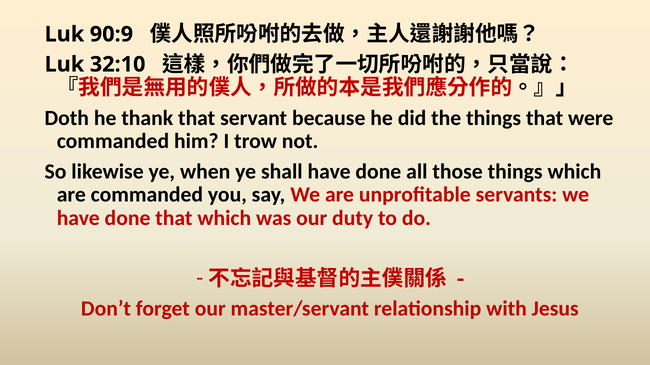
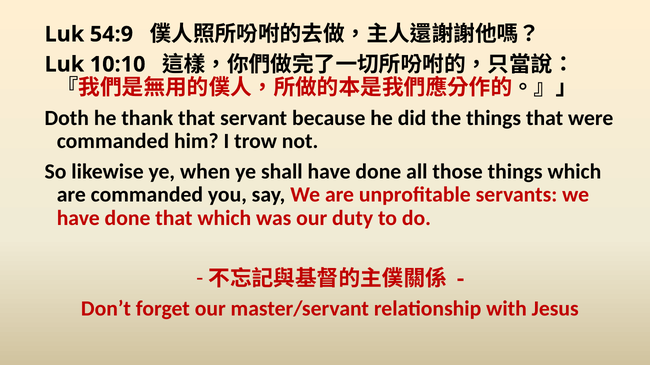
90:9: 90:9 -> 54:9 (111, 34)
32:10: 32:10 -> 10:10 (118, 65)
